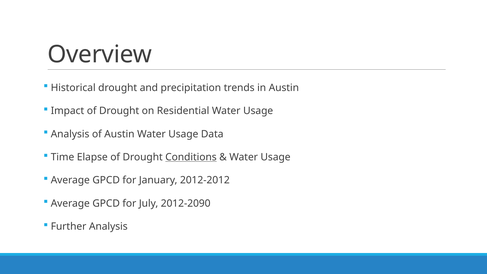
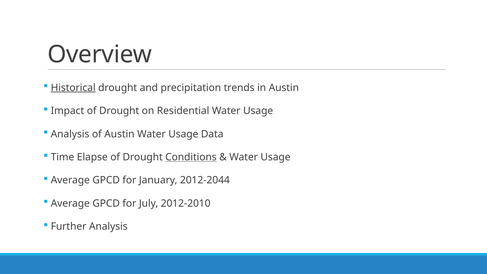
Historical underline: none -> present (73, 88)
2012-2012: 2012-2012 -> 2012-2044 (205, 180)
2012-2090: 2012-2090 -> 2012-2010 (186, 203)
